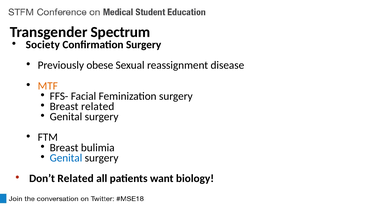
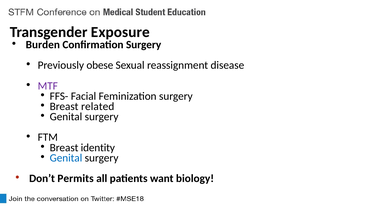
Spectrum: Spectrum -> Exposure (120, 32)
Society: Society -> Burden (43, 45)
MTF colour: orange -> purple (48, 86)
bulimia: bulimia -> identity (98, 148)
Don’t Related: Related -> Permits (76, 178)
